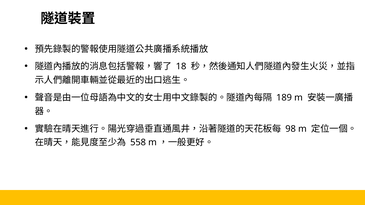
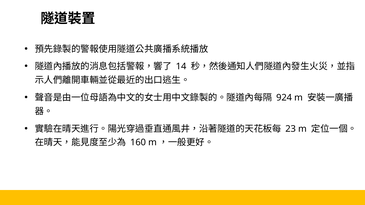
18: 18 -> 14 (181, 67)
189: 189 -> 924 (284, 98)
98: 98 -> 23 (291, 129)
558: 558 -> 160 (138, 143)
